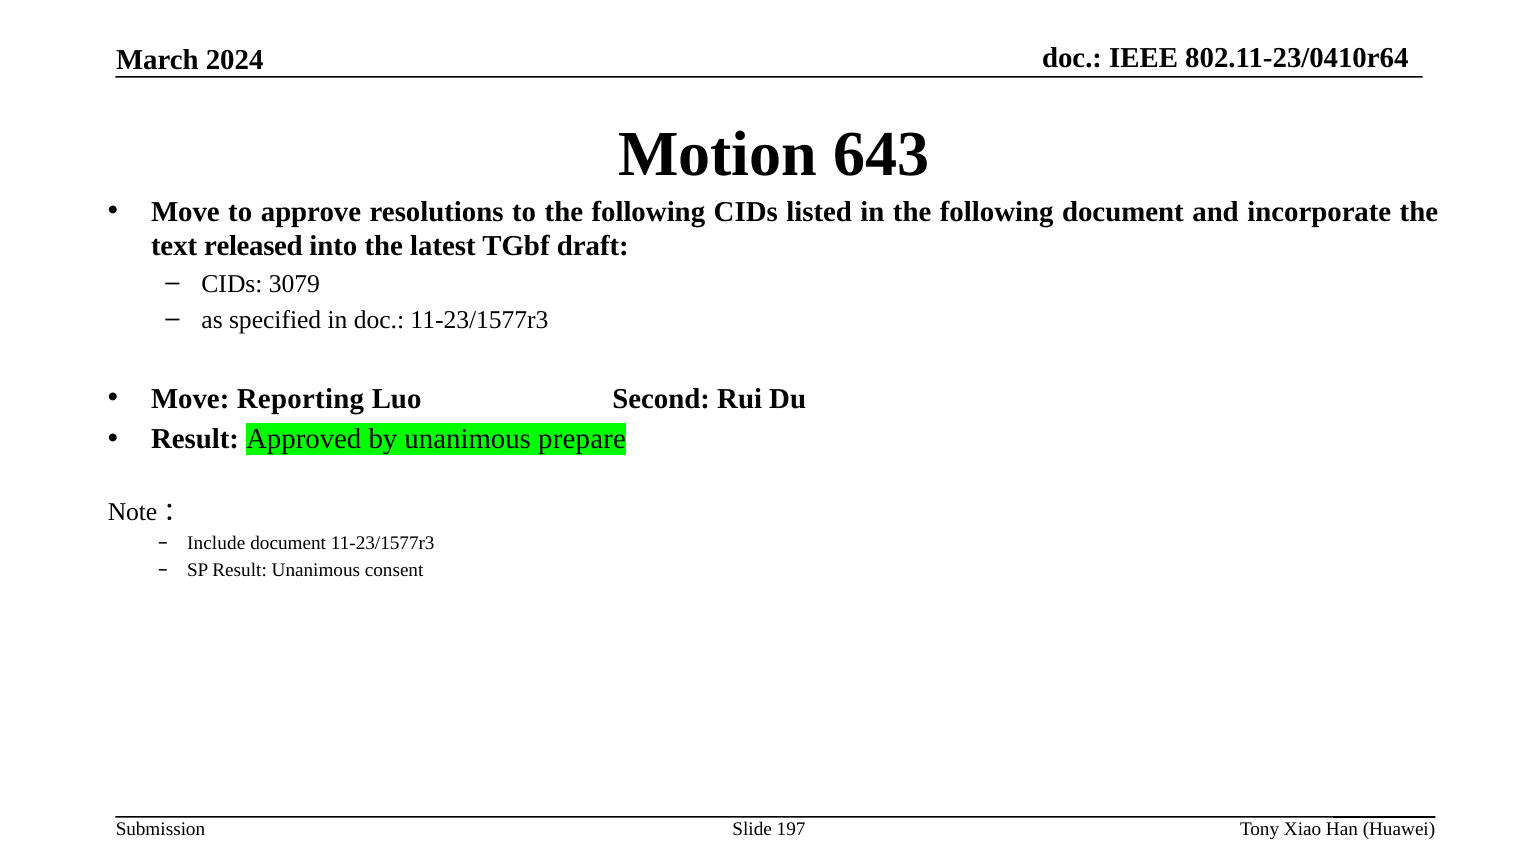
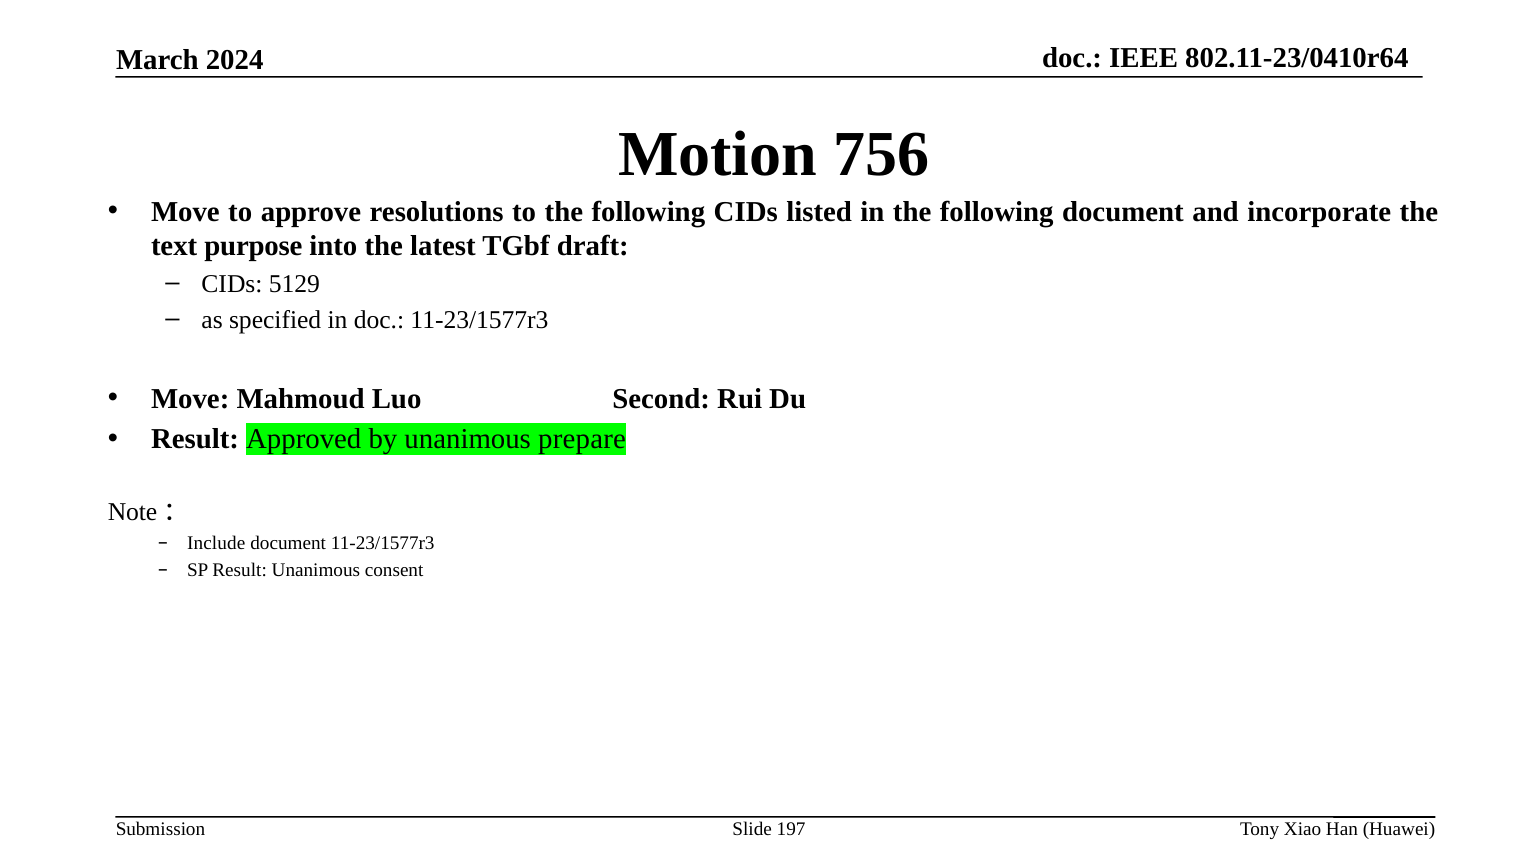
643: 643 -> 756 (881, 154)
released: released -> purpose (253, 246)
3079: 3079 -> 5129 (294, 284)
Reporting: Reporting -> Mahmoud (301, 399)
